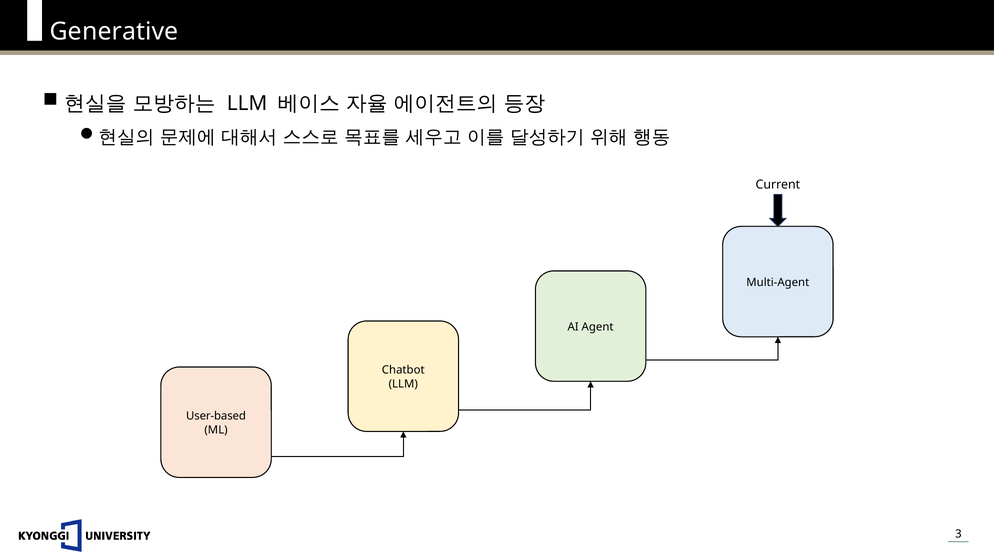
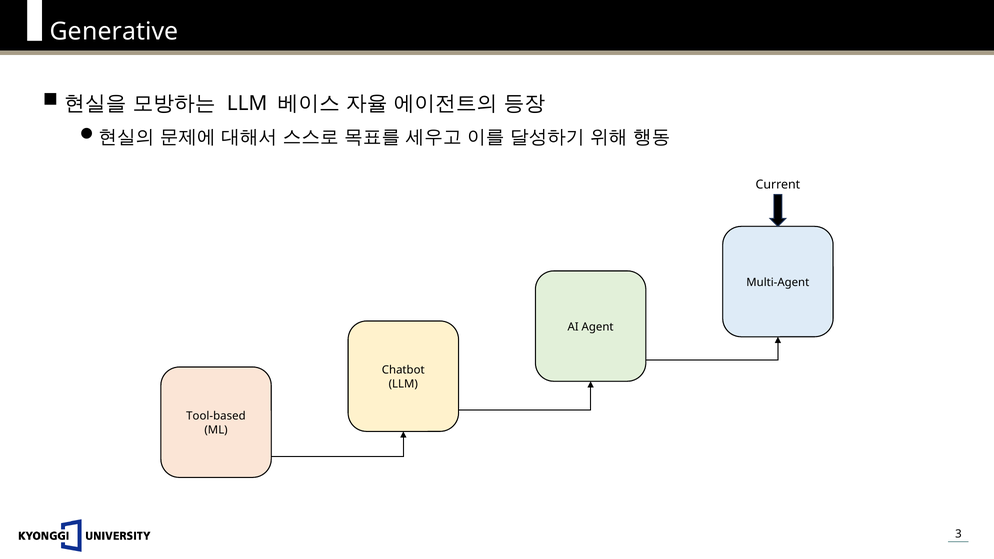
User-based: User-based -> Tool-based (216, 416)
